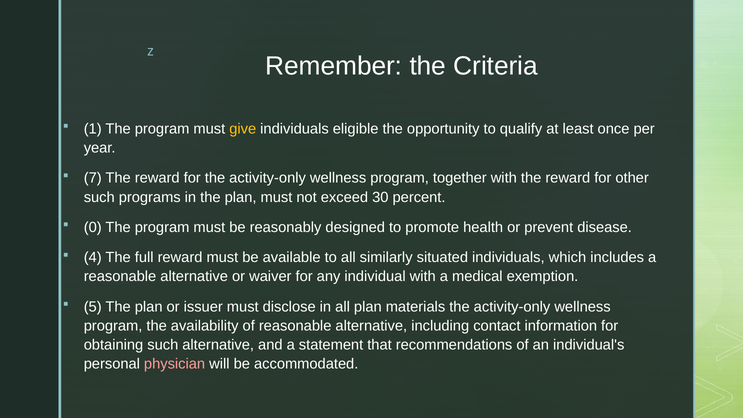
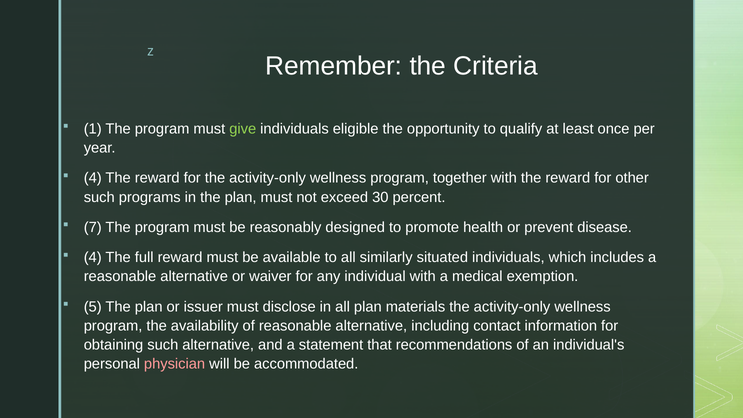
give colour: yellow -> light green (243, 129)
7: 7 -> 4 (93, 178)
0: 0 -> 7 (93, 227)
